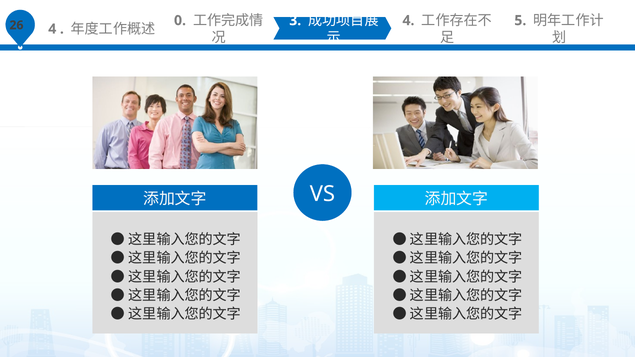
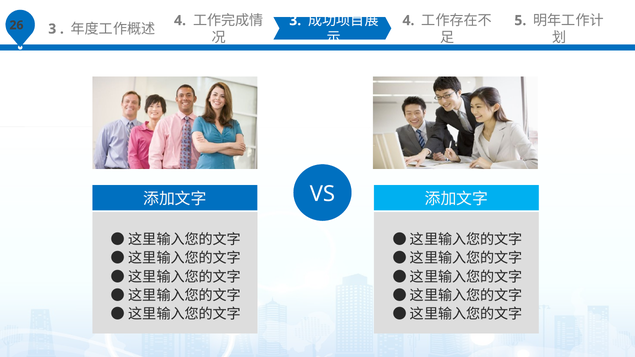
4: 4 -> 3 (52, 29)
0: 0 -> 4 (180, 21)
